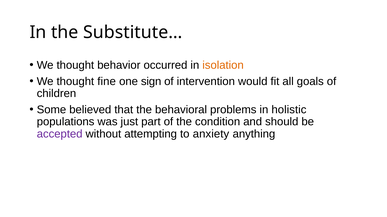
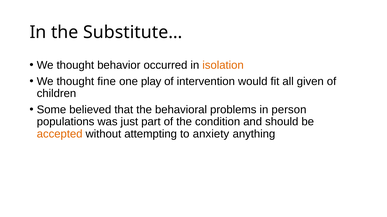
sign: sign -> play (151, 82)
goals: goals -> given (310, 82)
holistic: holistic -> person (289, 110)
accepted colour: purple -> orange (60, 134)
